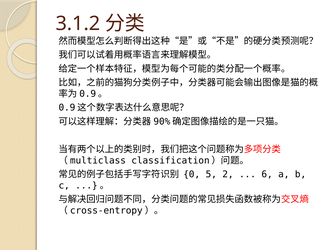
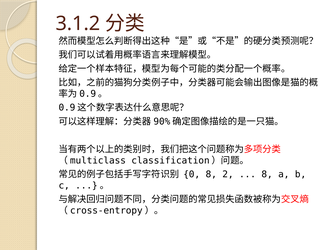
0 5: 5 -> 8 (211, 174)
6: 6 -> 8 (267, 174)
